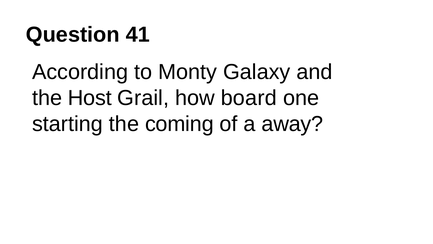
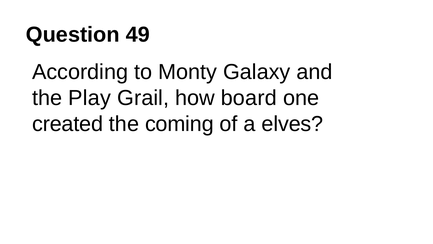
41: 41 -> 49 (138, 35)
Host: Host -> Play (90, 98)
starting: starting -> created (68, 124)
away: away -> elves (292, 124)
